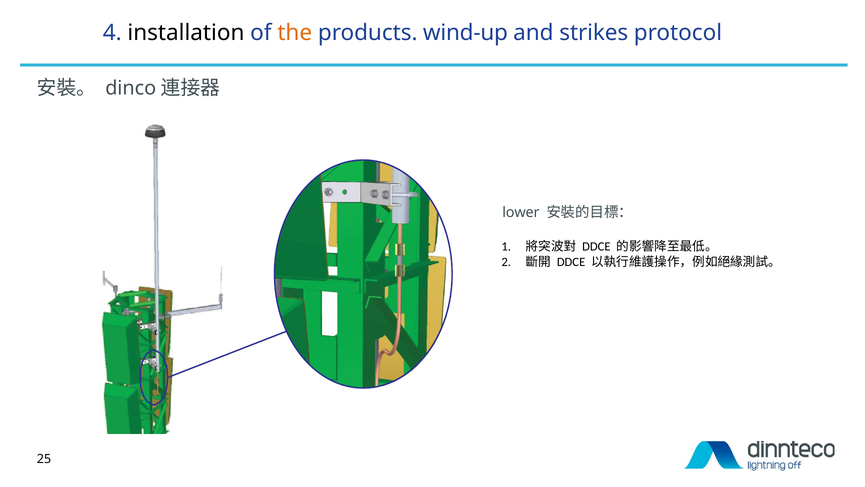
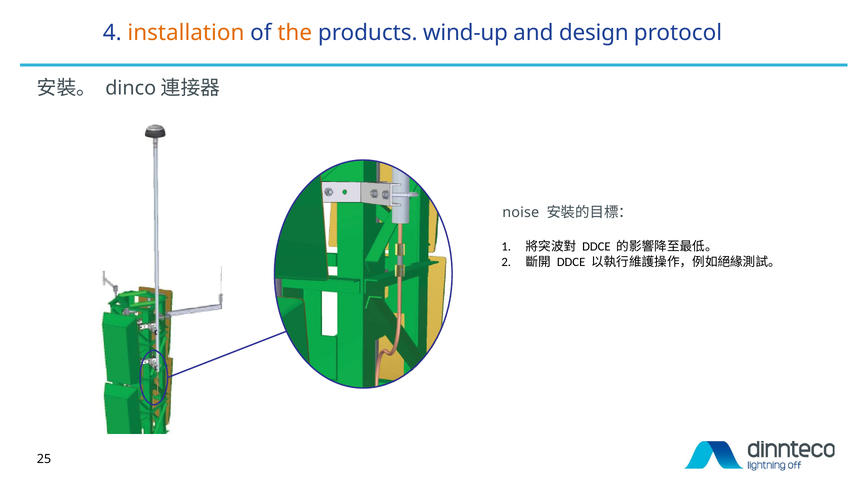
installation colour: black -> orange (186, 33)
strikes: strikes -> design (594, 33)
lower: lower -> noise (521, 212)
